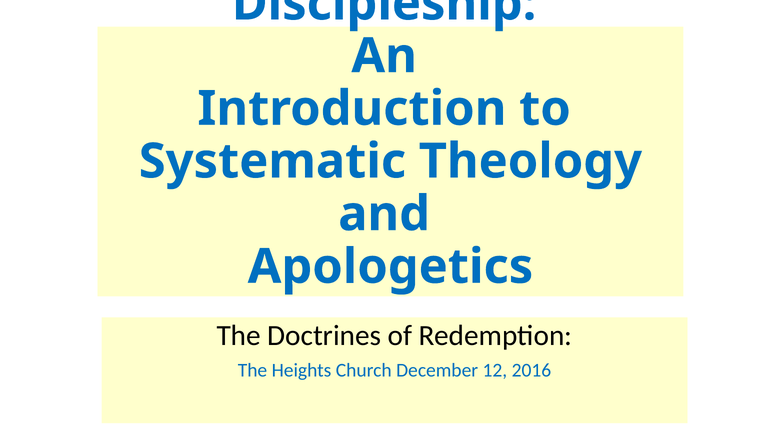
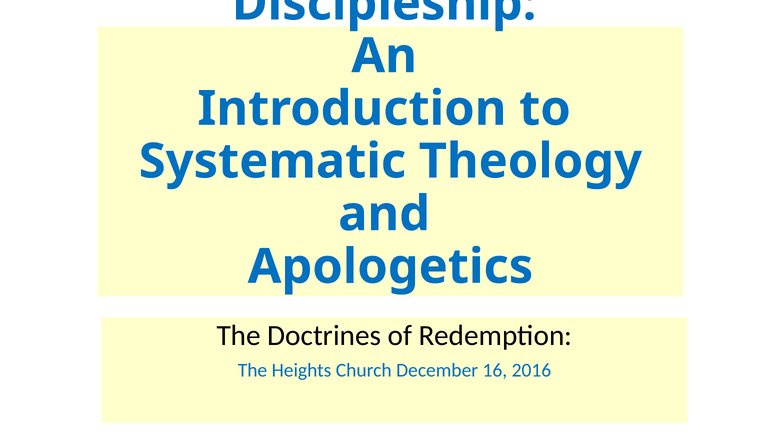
12: 12 -> 16 (495, 371)
